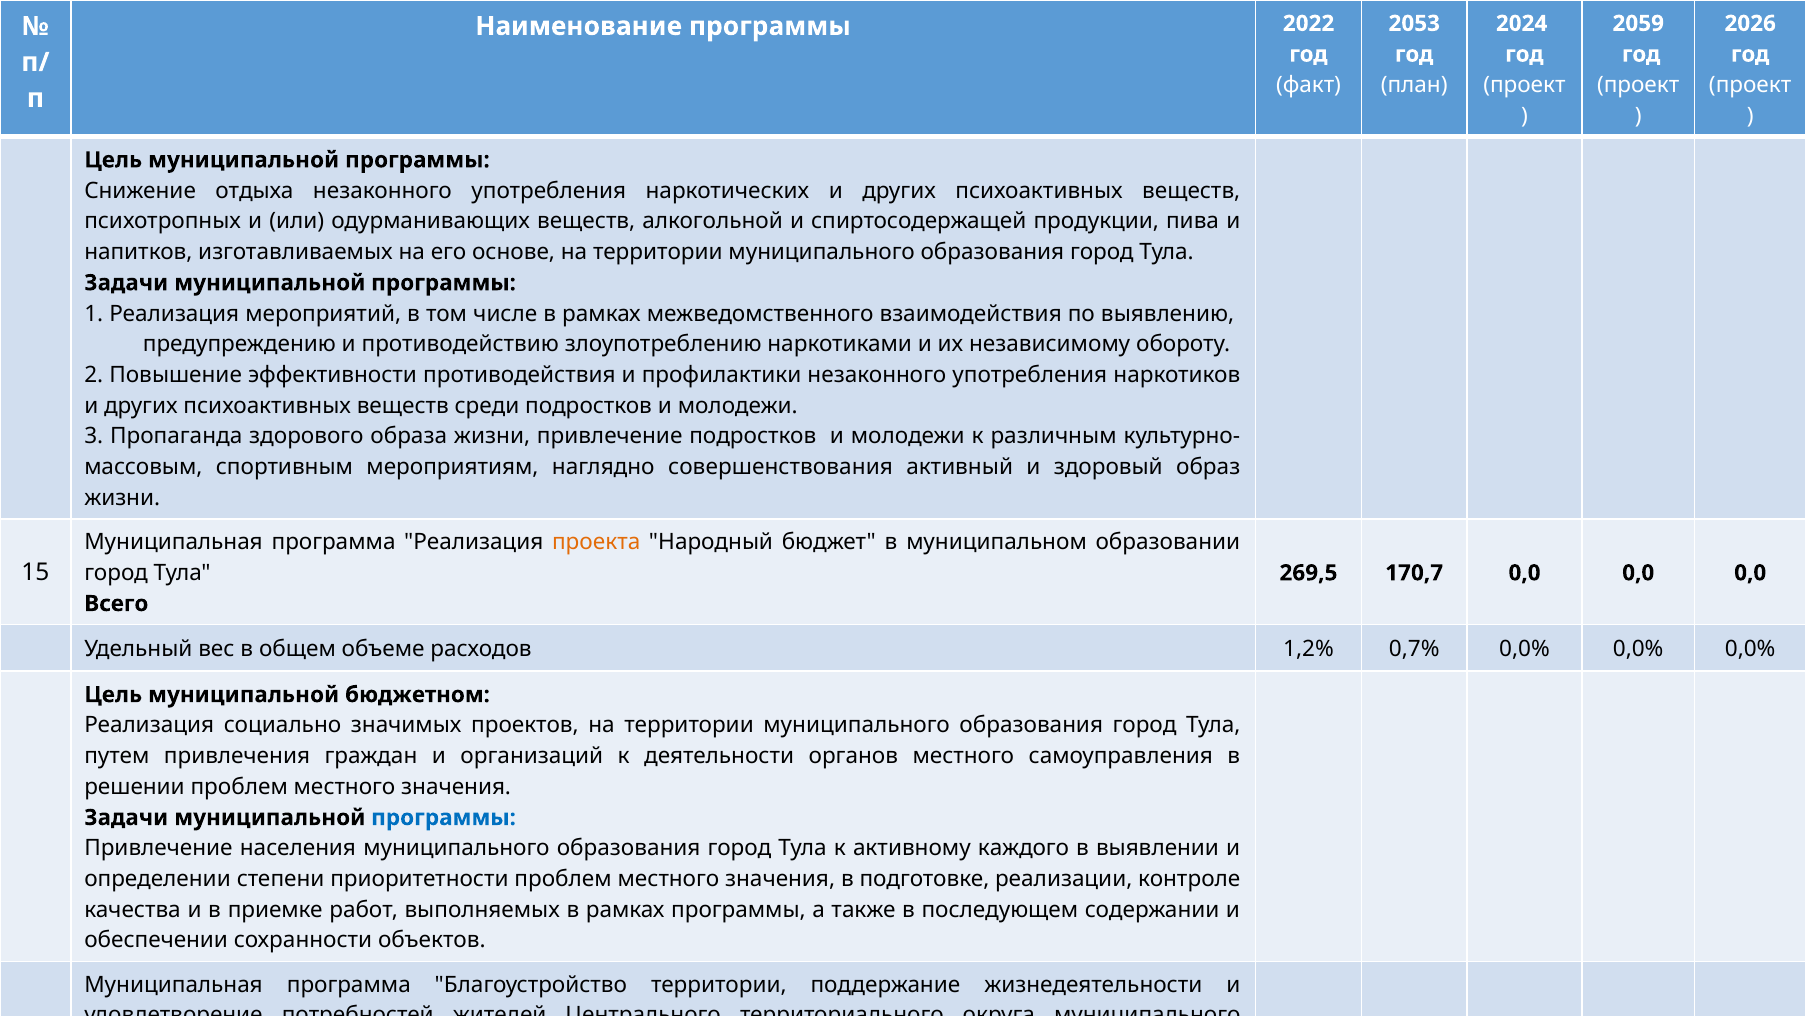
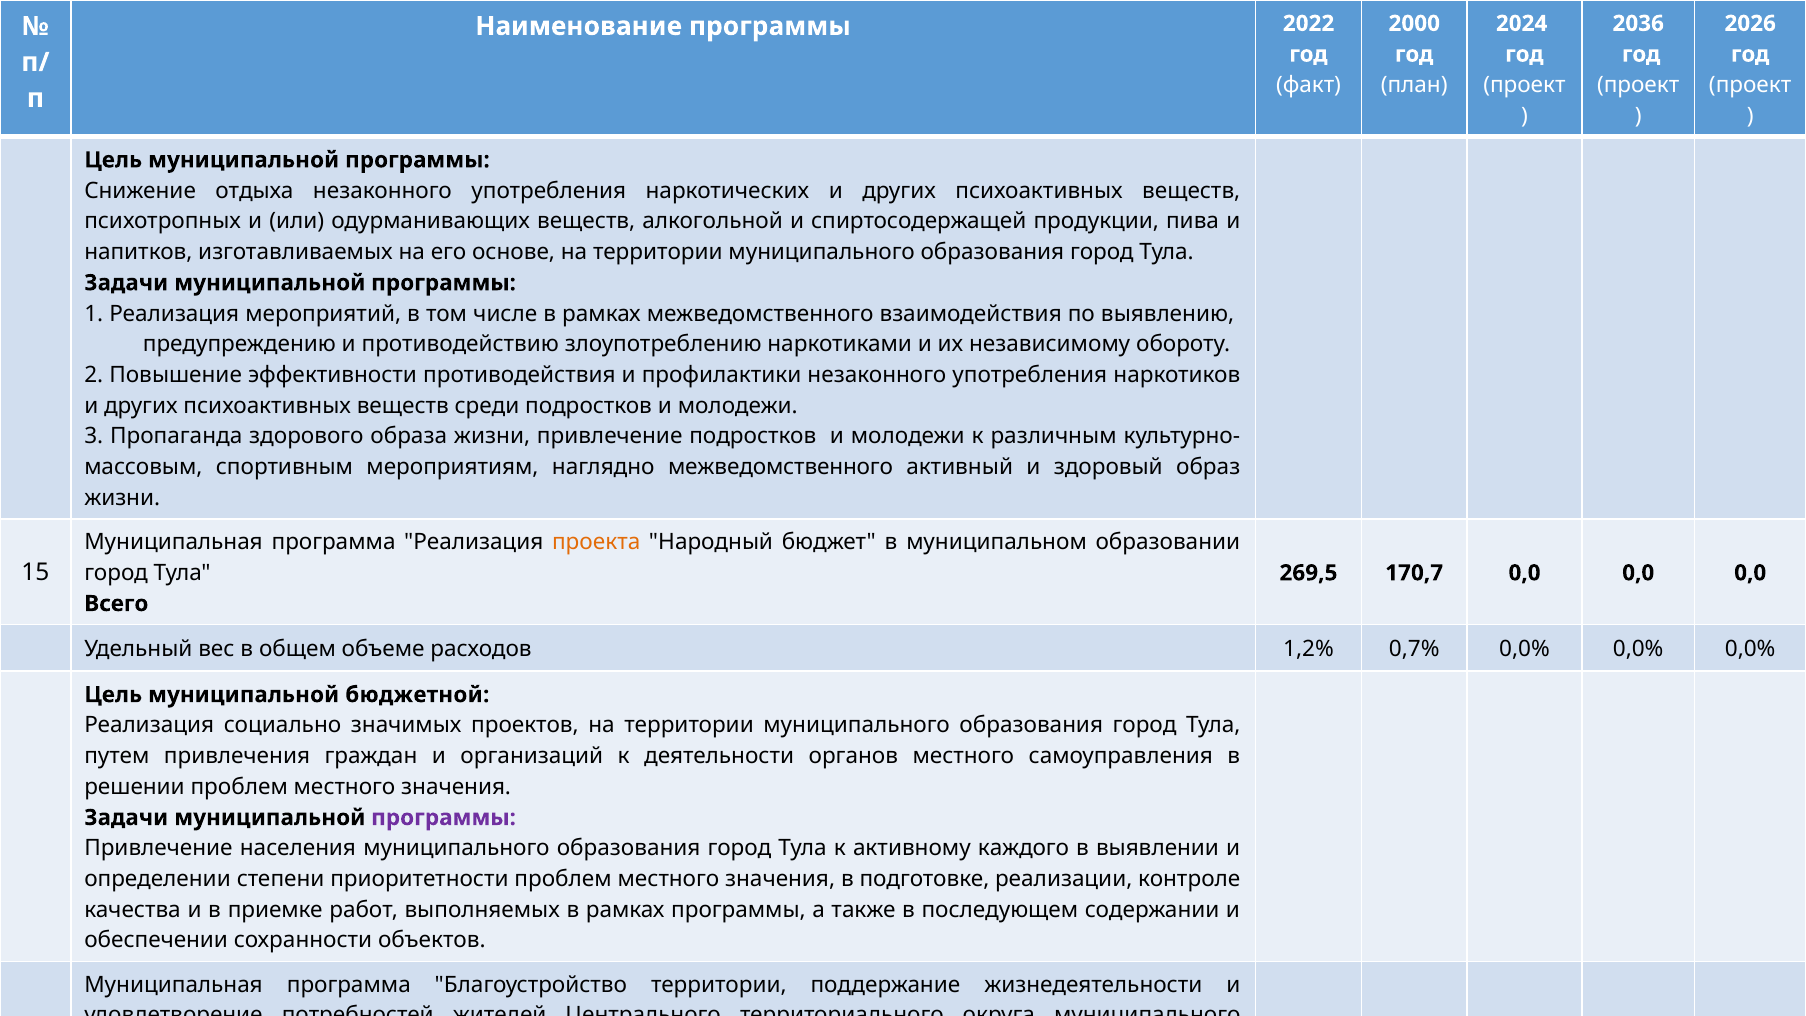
2053: 2053 -> 2000 (1414, 23)
2059: 2059 -> 2036 (1638, 23)
наглядно совершенствования: совершенствования -> межведомственного (781, 467)
бюджетном: бюджетном -> бюджетной (417, 695)
программы colour: blue -> purple (444, 818)
